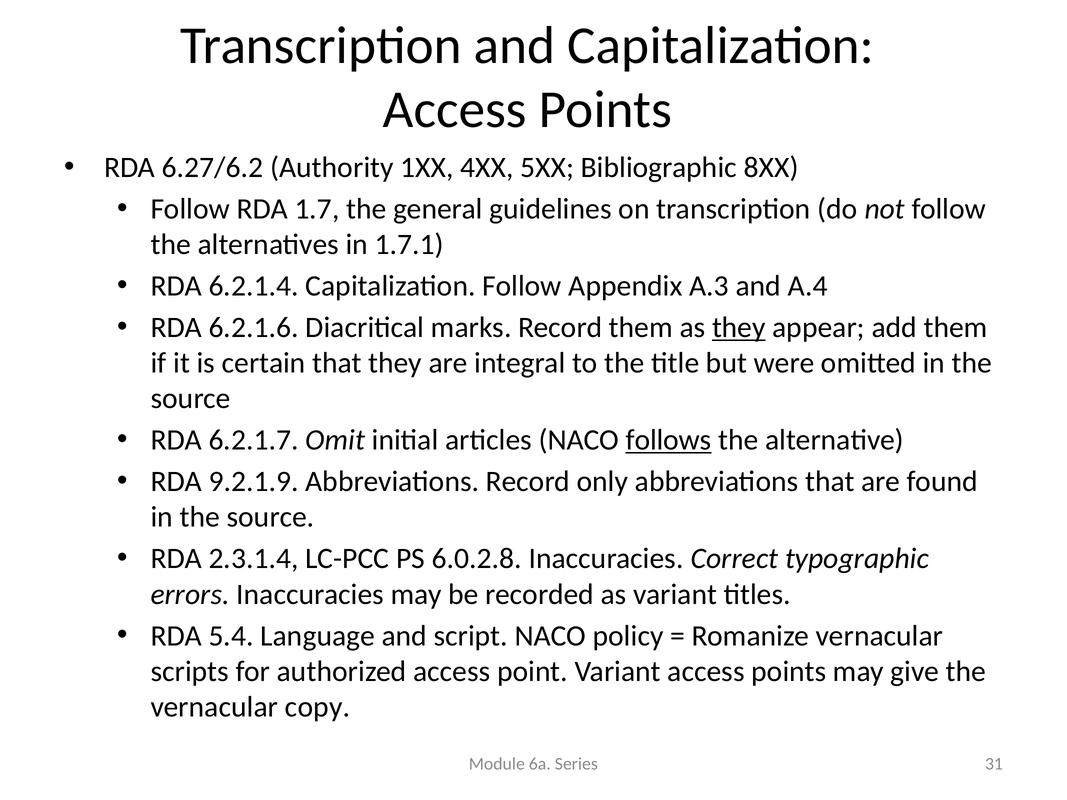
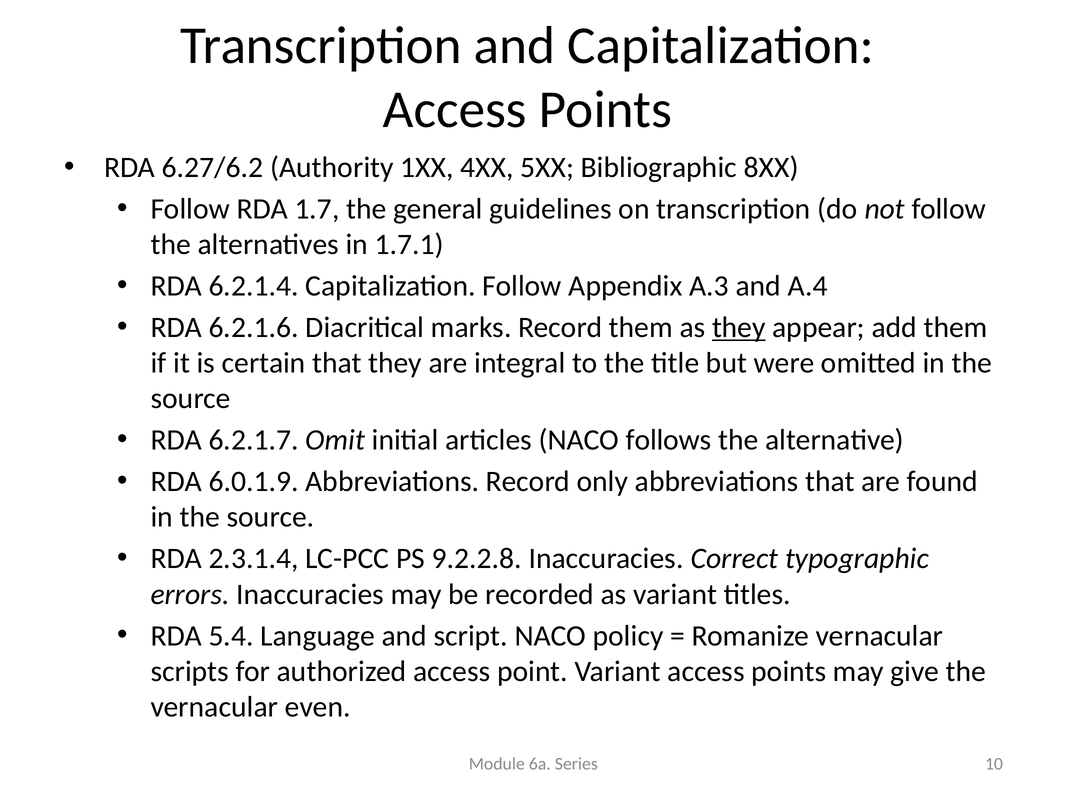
follows underline: present -> none (669, 440)
9.2.1.9: 9.2.1.9 -> 6.0.1.9 (254, 482)
6.0.2.8: 6.0.2.8 -> 9.2.2.8 (477, 559)
copy: copy -> even (318, 707)
31: 31 -> 10 (994, 764)
